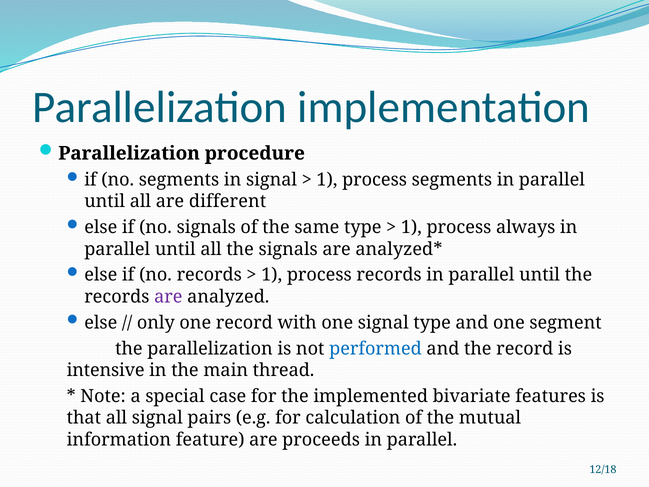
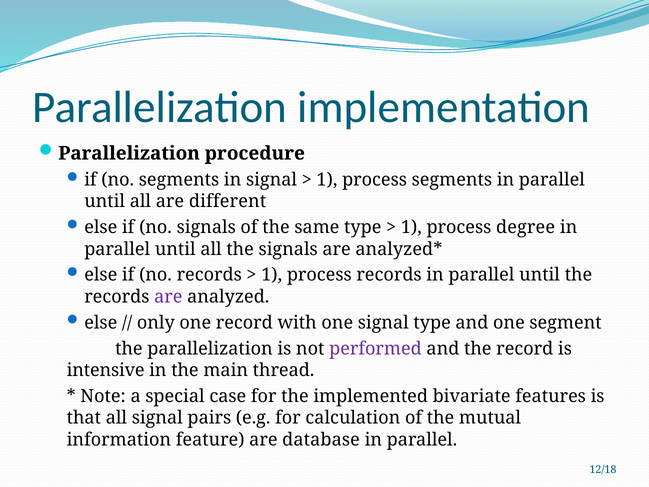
always: always -> degree (526, 227)
performed colour: blue -> purple (375, 348)
proceeds: proceeds -> database (321, 439)
